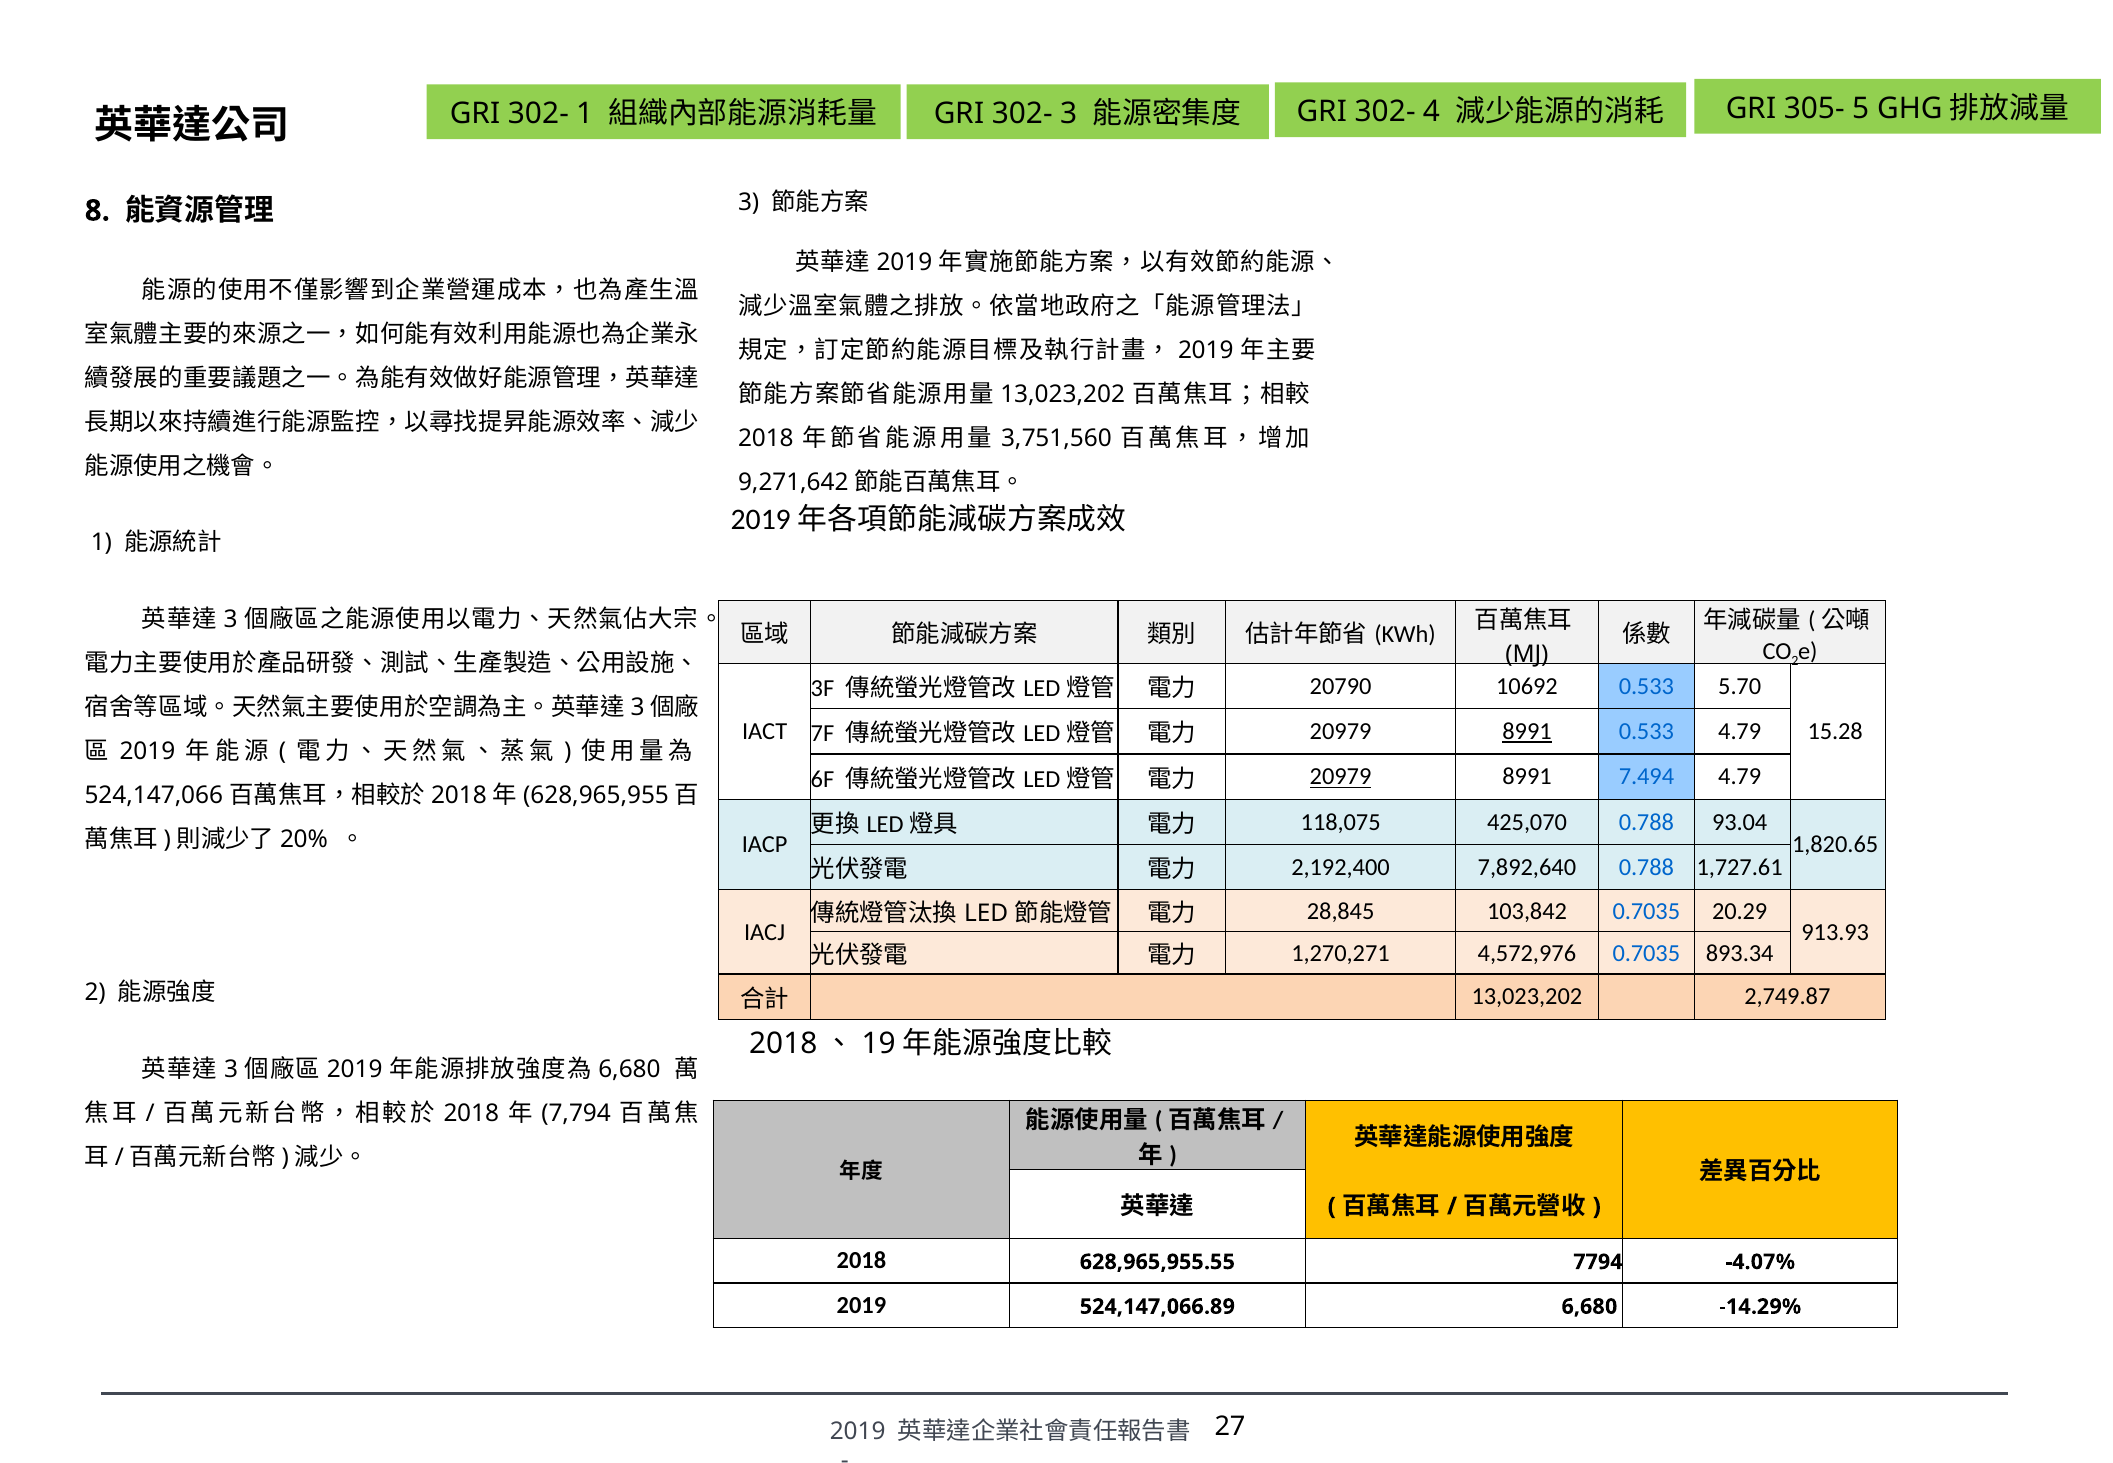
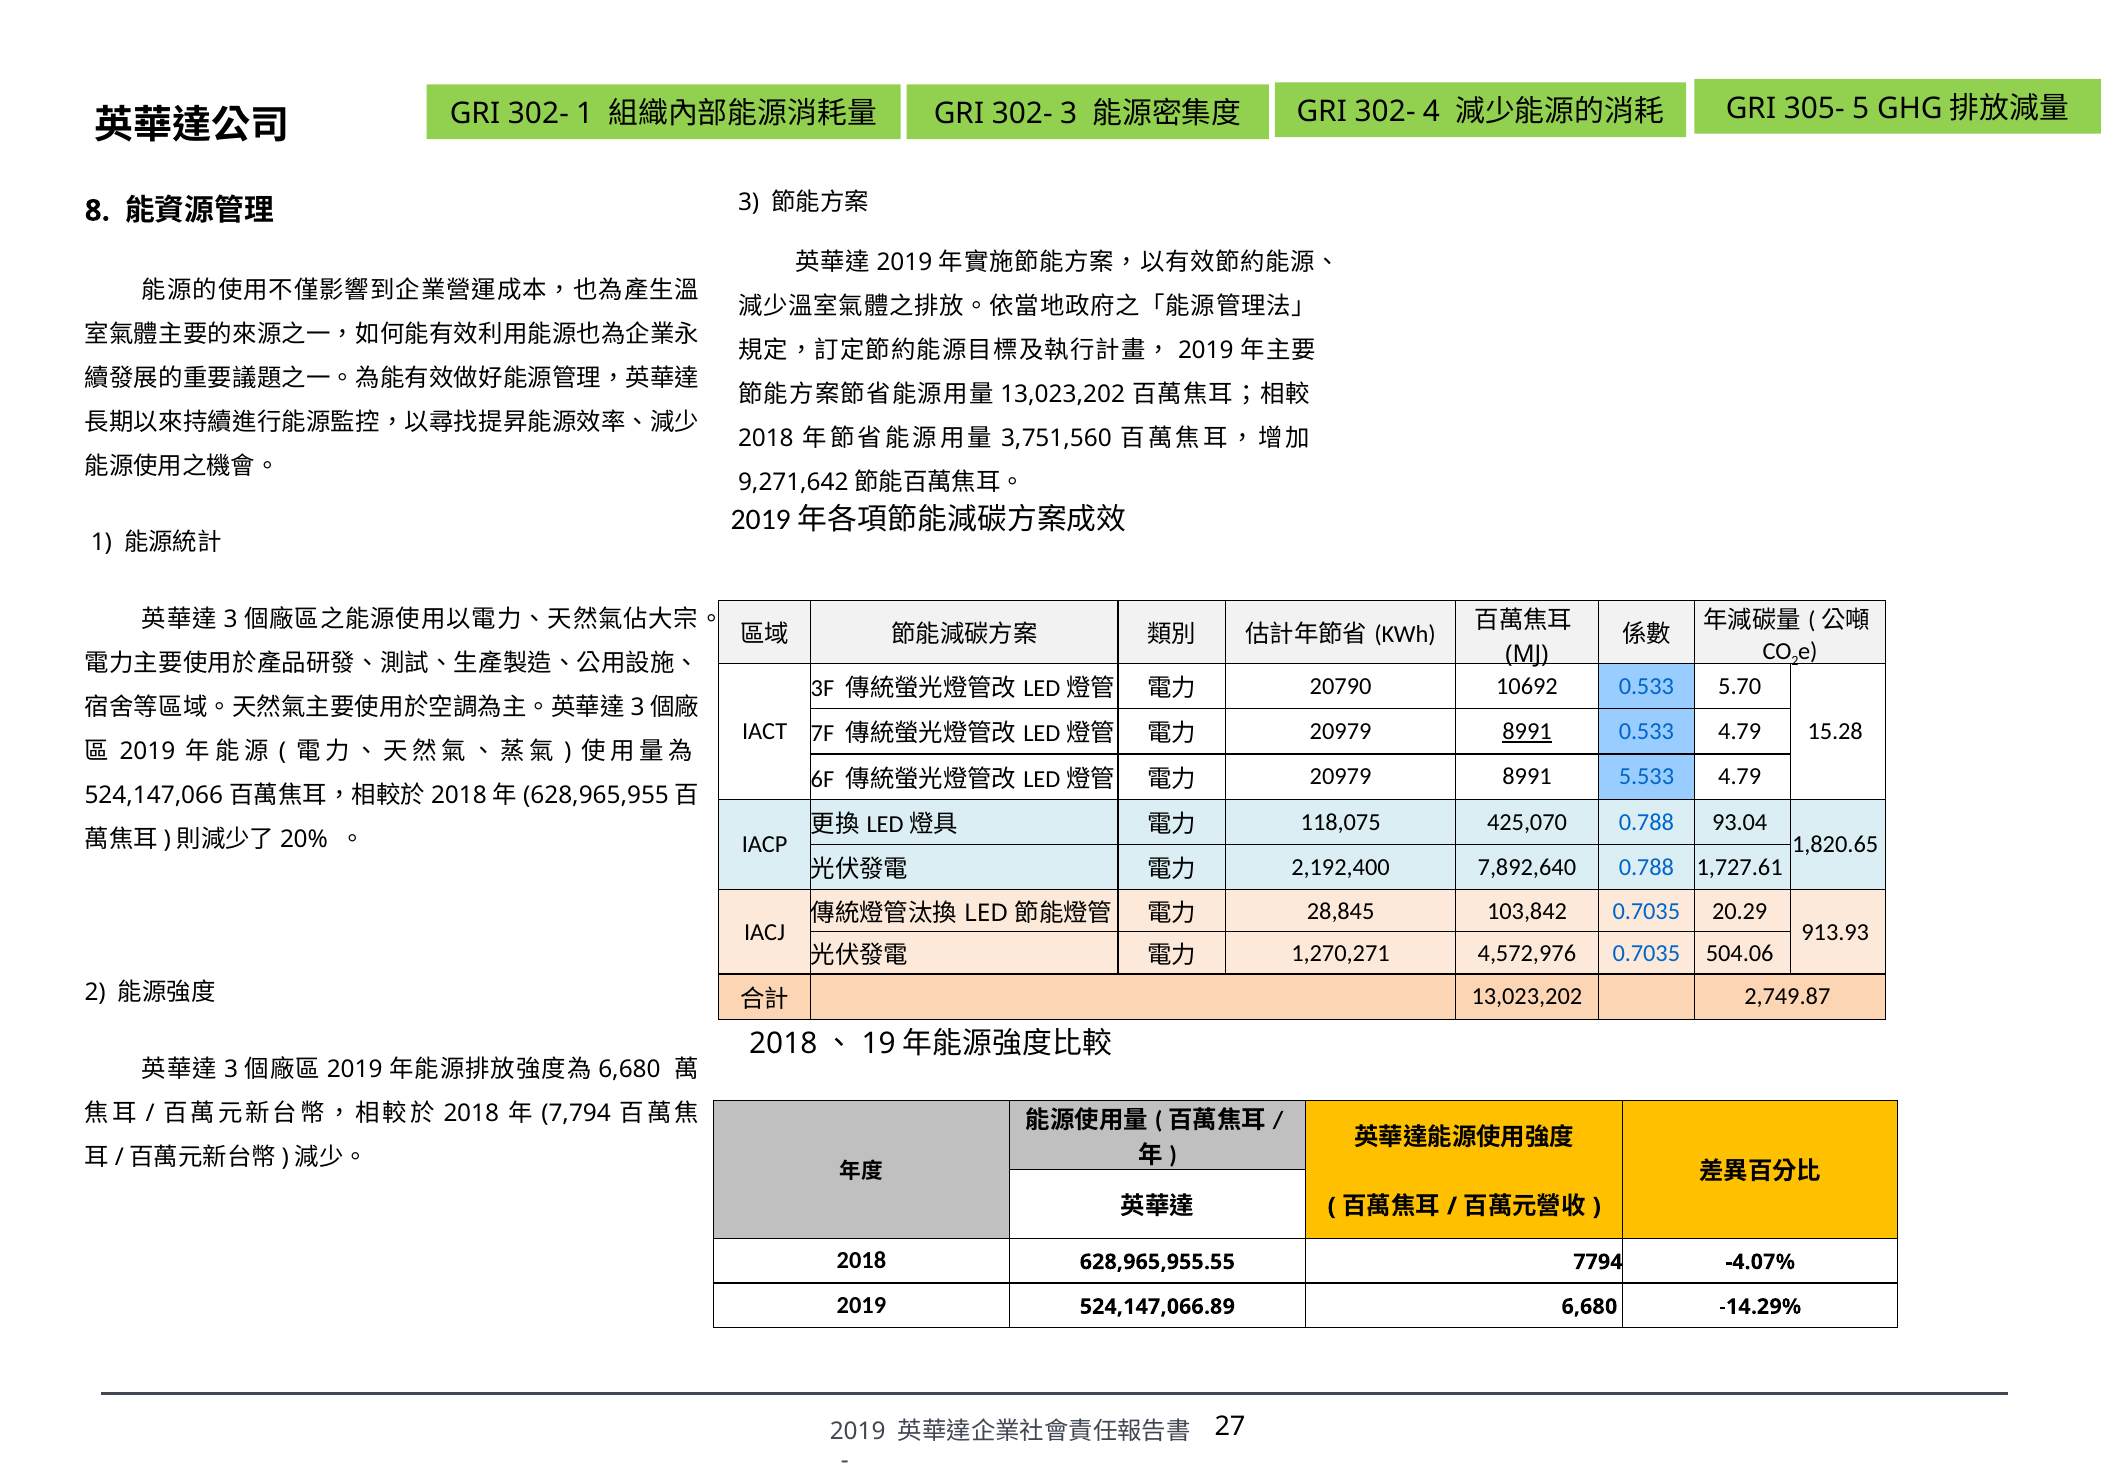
20979 underline: present -> none (1341, 777)
7.494: 7.494 -> 5.533 (1646, 777)
893.34: 893.34 -> 504.06 (1740, 953)
